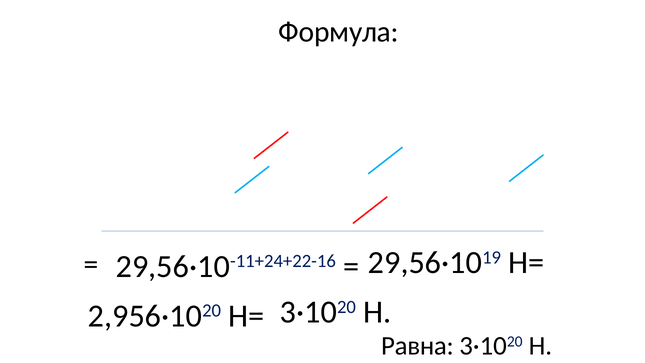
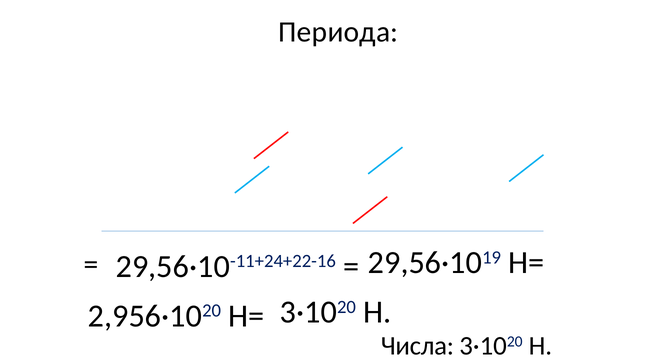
Формула: Формула -> Периода (338, 32)
Равна: Равна -> Числа (417, 346)
